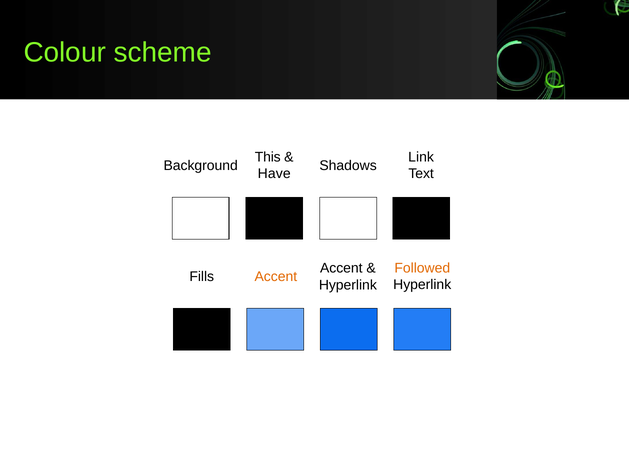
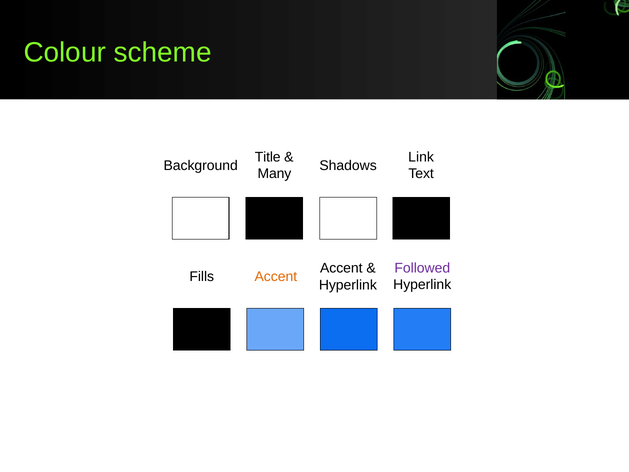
This: This -> Title (268, 157)
Have: Have -> Many (274, 174)
Followed colour: orange -> purple (422, 268)
